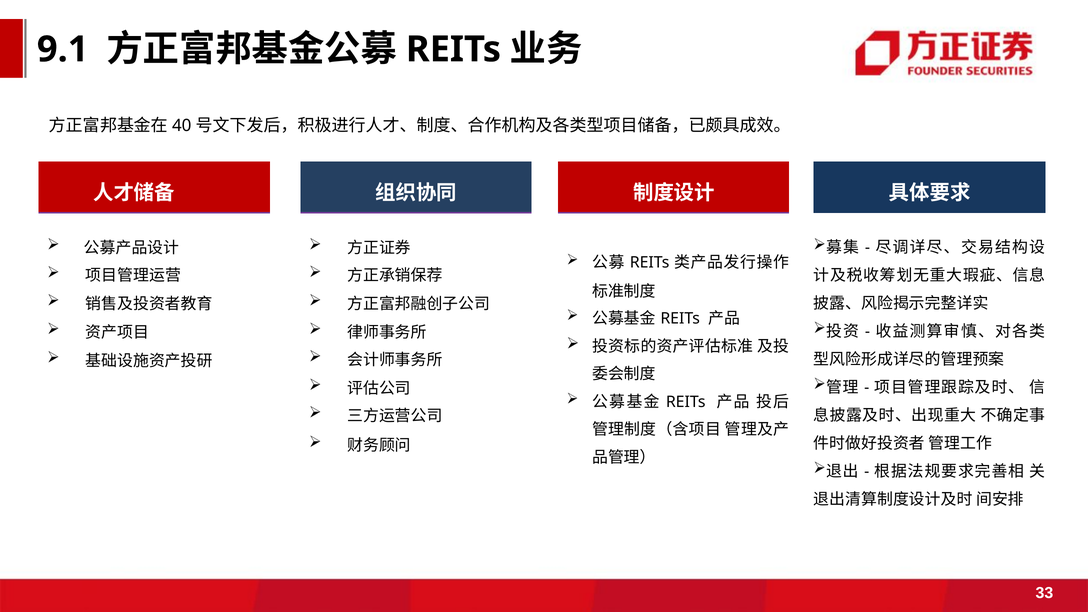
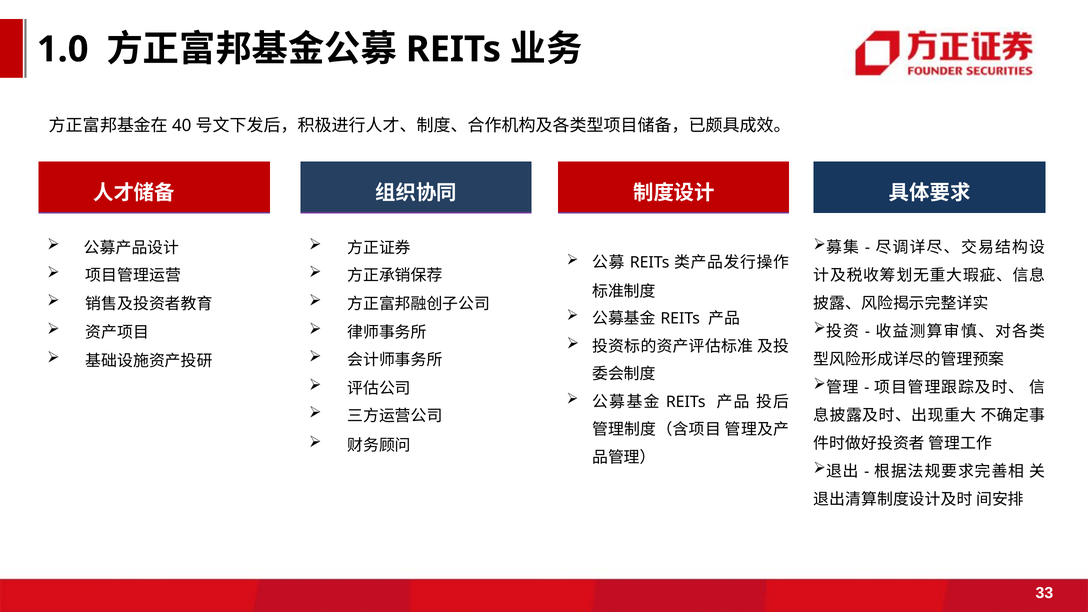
9.1: 9.1 -> 1.0 (63, 49)
